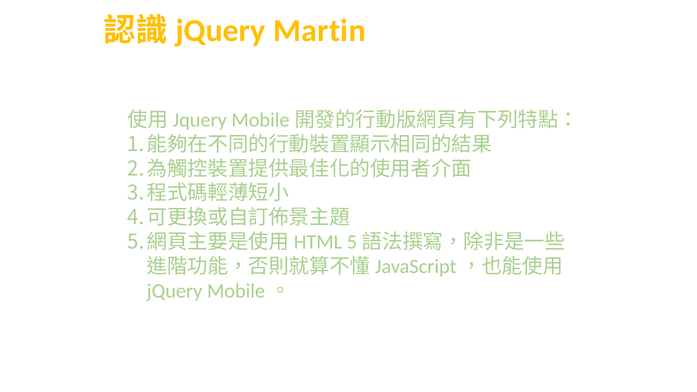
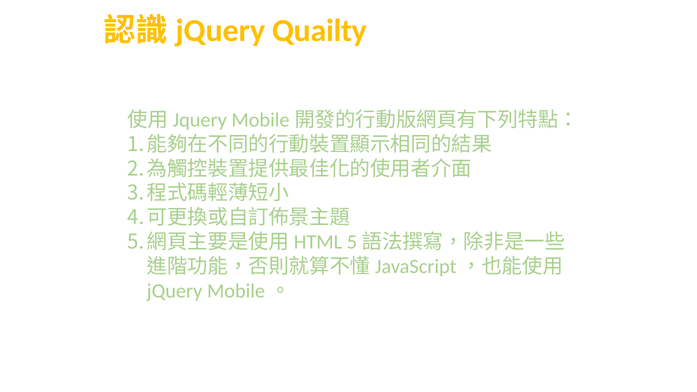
Martin: Martin -> Quailty (320, 31)
